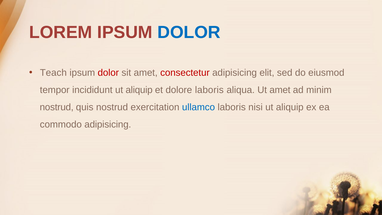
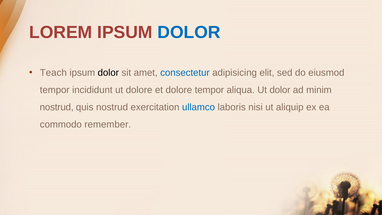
dolor colour: red -> black (108, 73)
consectetur colour: red -> blue (185, 73)
incididunt ut aliquip: aliquip -> dolore (139, 90)
dolore laboris: laboris -> tempor (209, 90)
Ut amet: amet -> dolor (280, 90)
commodo adipisicing: adipisicing -> remember (108, 124)
